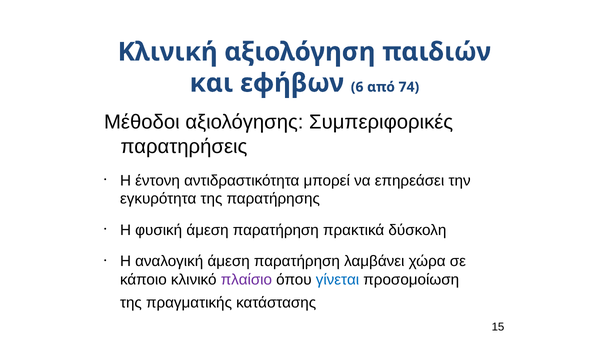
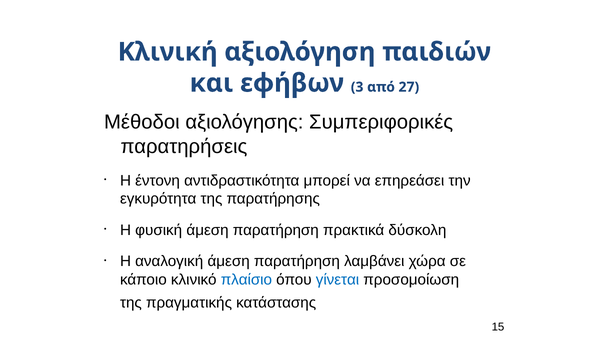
6: 6 -> 3 (357, 87)
74: 74 -> 27 (409, 87)
πλαίσιο colour: purple -> blue (246, 280)
